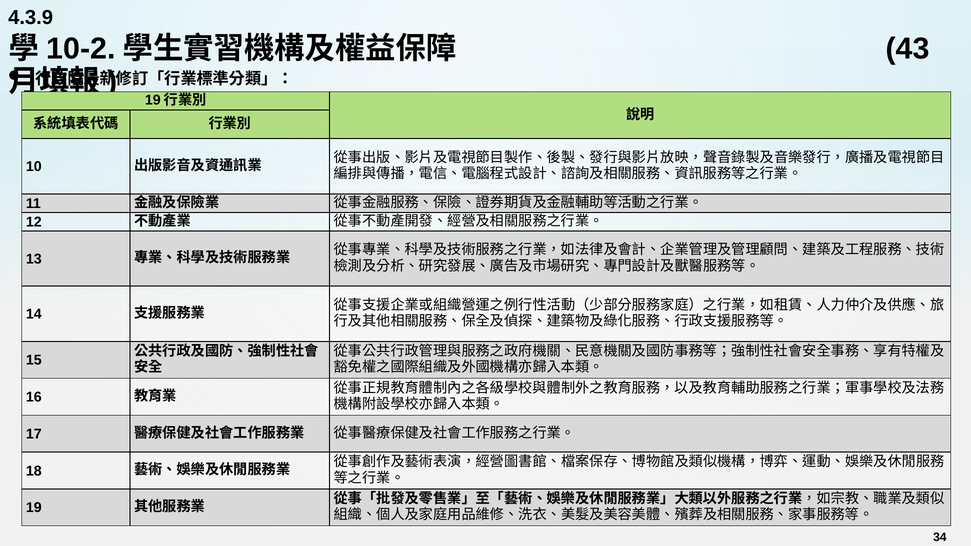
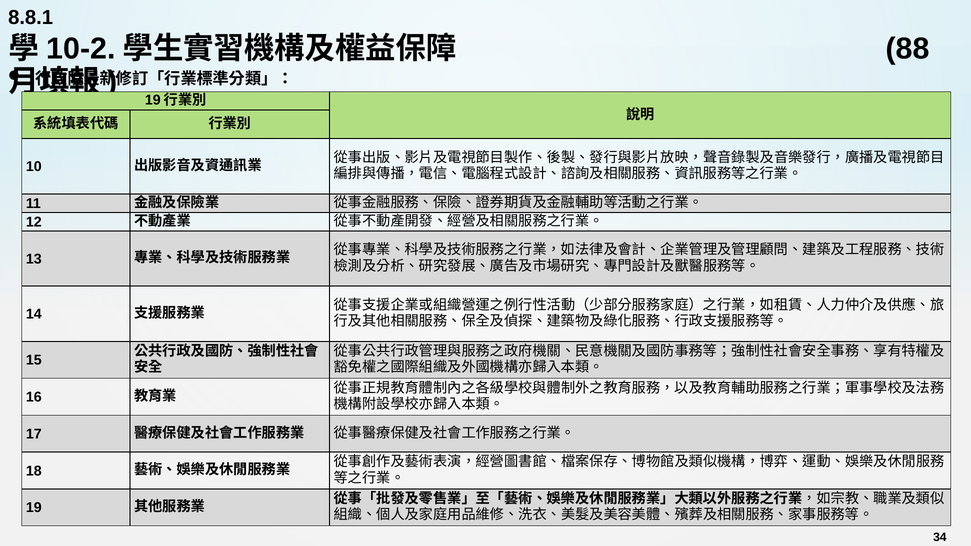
4.3.9: 4.3.9 -> 8.8.1 (31, 18)
43: 43 -> 88 (908, 49)
